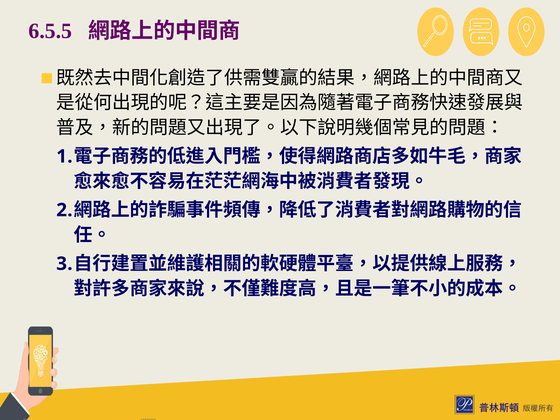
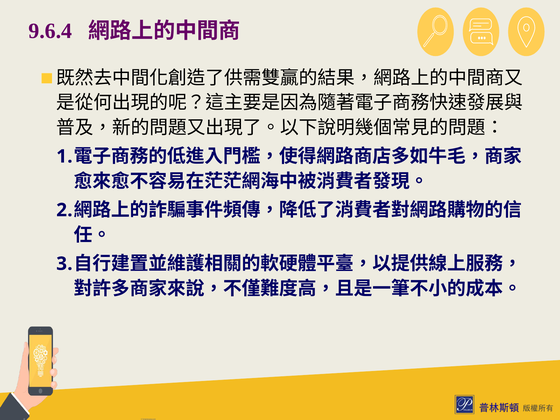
6.5.5: 6.5.5 -> 9.6.4 (50, 31)
